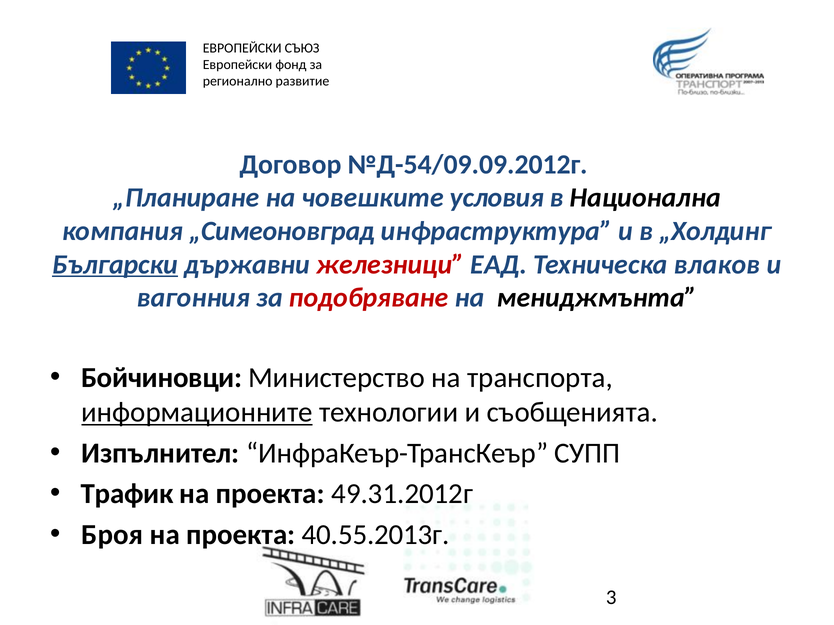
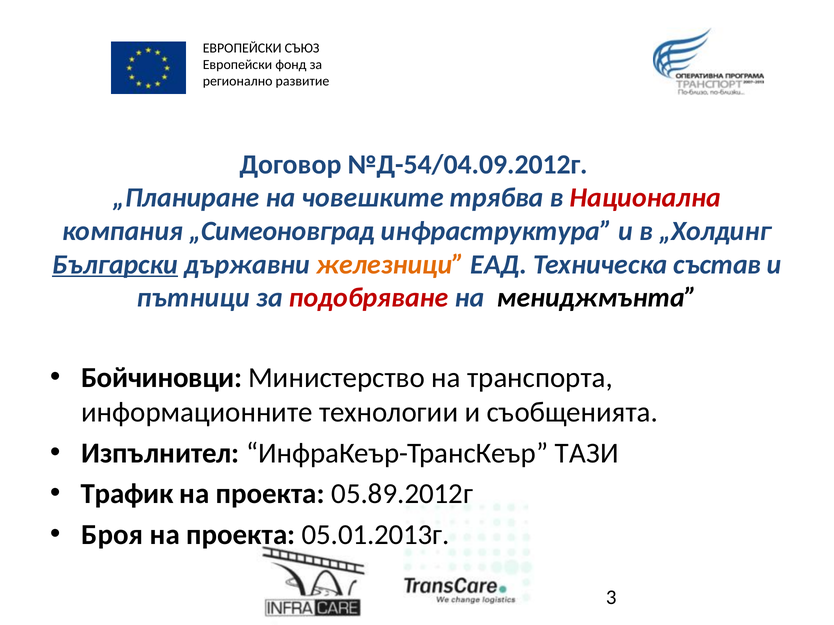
№Д-54/09.09.2012г: №Д-54/09.09.2012г -> №Д-54/04.09.2012г (468, 165)
условия: условия -> трябва (497, 198)
Национална colour: black -> red (645, 198)
железници colour: red -> orange (390, 265)
влаков: влаков -> състав (717, 265)
вагонния: вагонния -> пътници (193, 298)
информационните underline: present -> none (197, 413)
СУПП: СУПП -> ТАЗИ (587, 454)
49.31.2012г: 49.31.2012г -> 05.89.2012г (402, 494)
40.55.2013г: 40.55.2013г -> 05.01.2013г (376, 535)
